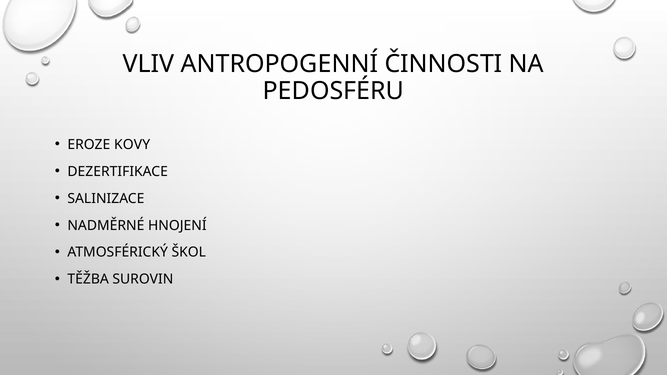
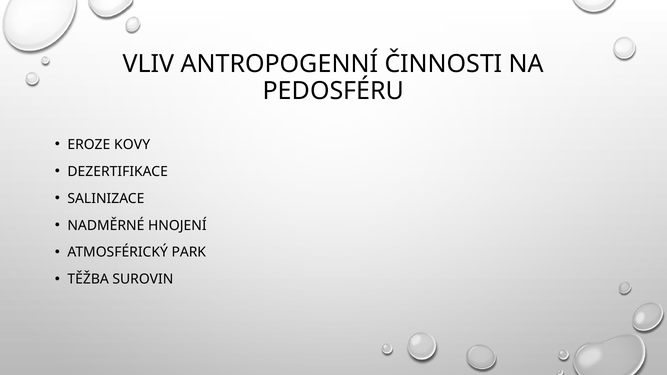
ŠKOL: ŠKOL -> PARK (189, 252)
